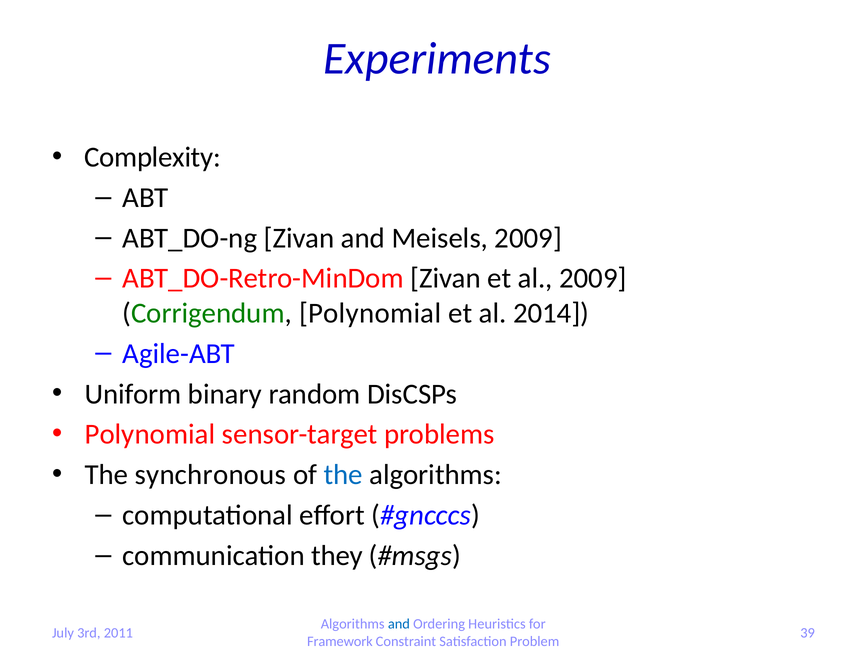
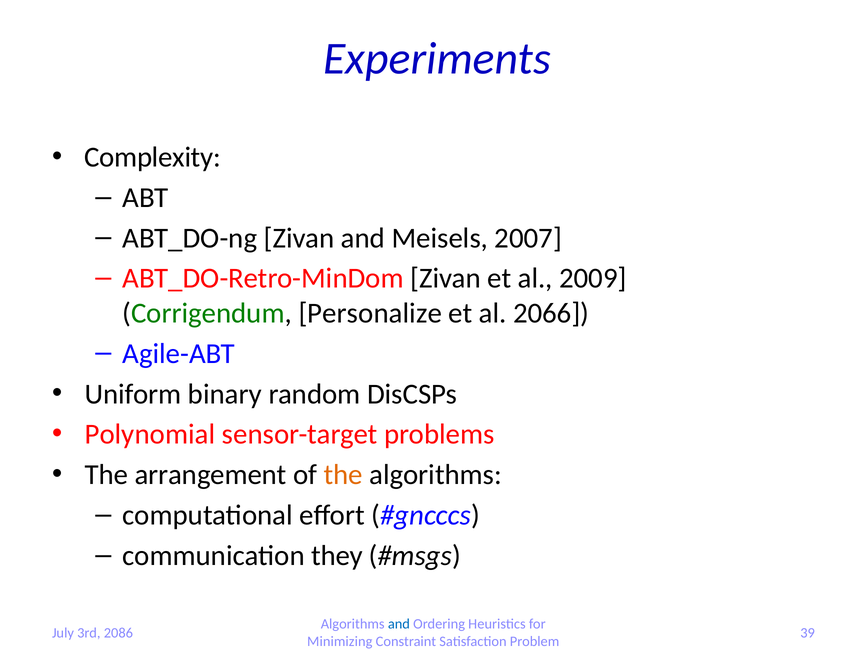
Meisels 2009: 2009 -> 2007 (528, 238)
Corrigendum Polynomial: Polynomial -> Personalize (370, 313)
2014: 2014 -> 2066 (551, 313)
synchronous: synchronous -> arrangement (211, 475)
the colour: blue -> orange (343, 475)
2011: 2011 -> 2086 (118, 633)
Framework: Framework -> Minimizing (340, 642)
